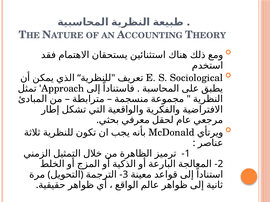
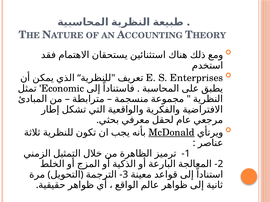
Sociological: Sociological -> Enterprises (197, 78)
Approach: Approach -> Economic (63, 89)
McDonald underline: none -> present (172, 133)
